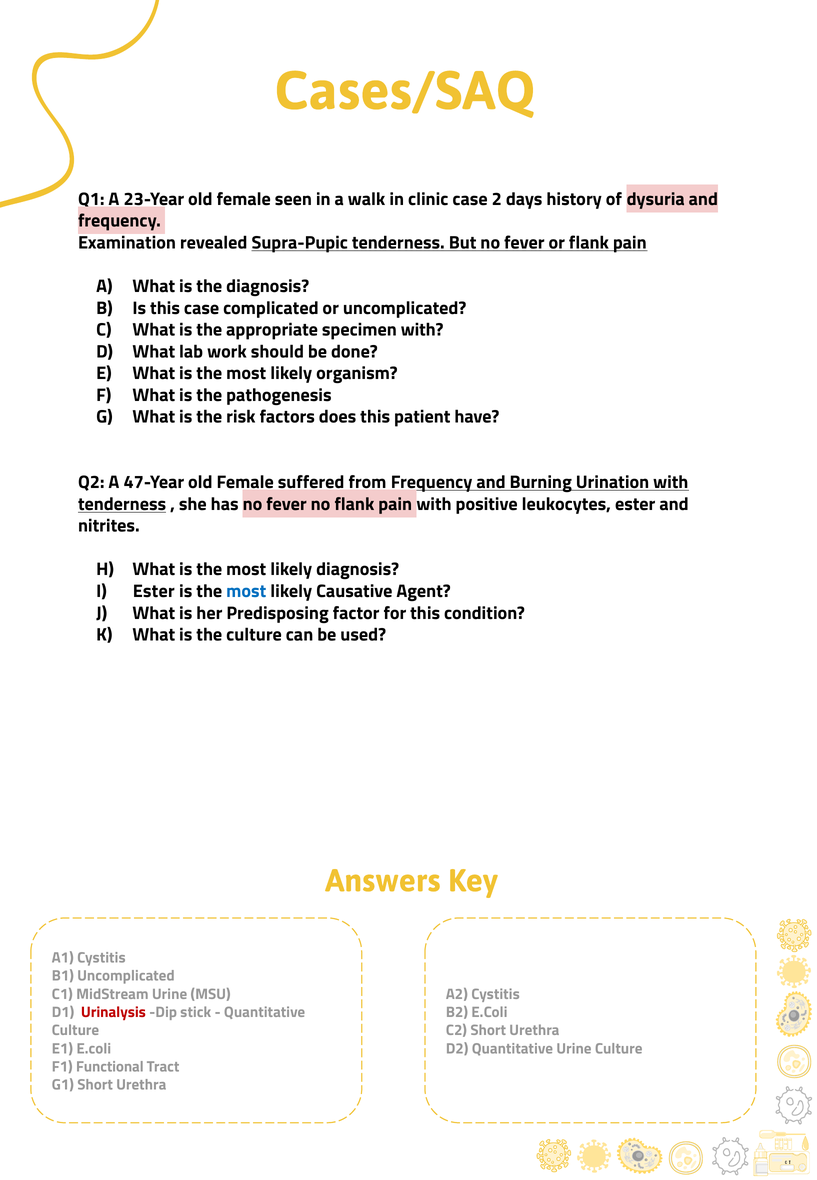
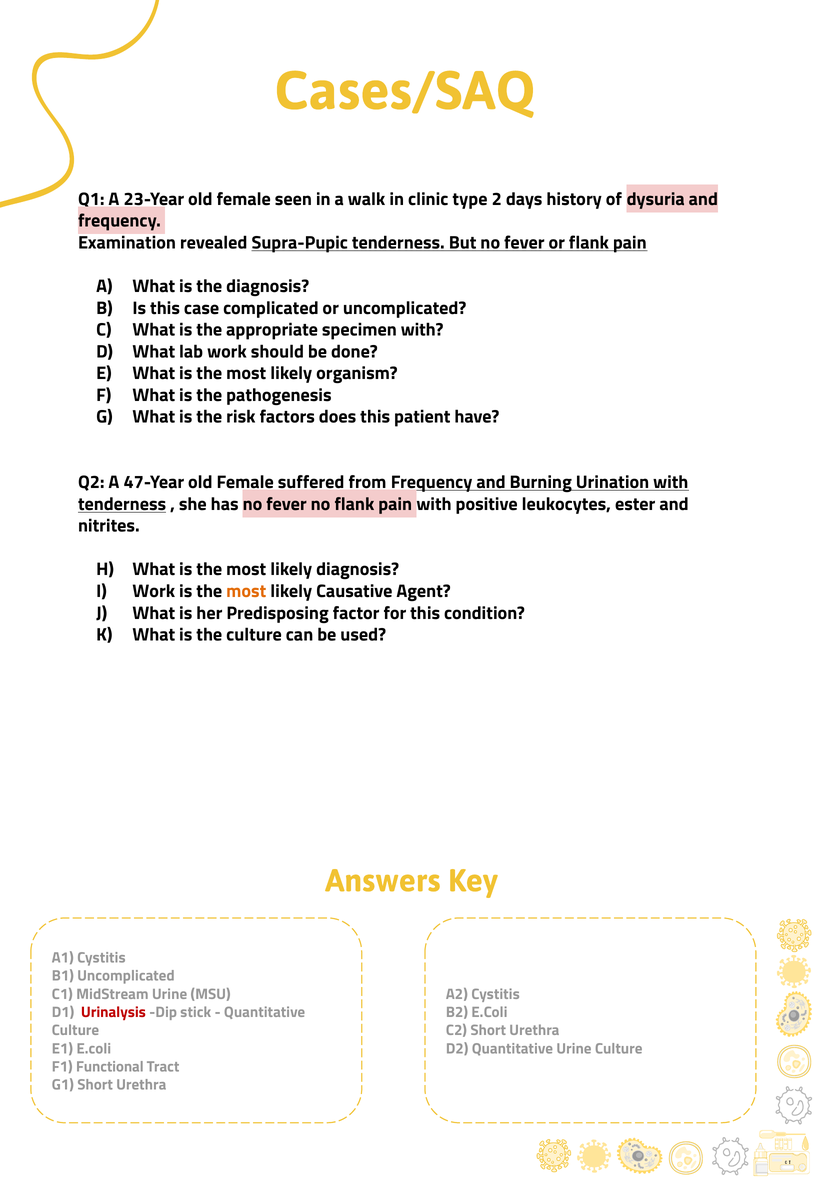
clinic case: case -> type (470, 199)
Ester: Ester -> Work (154, 591)
most colour: blue -> orange (246, 591)
